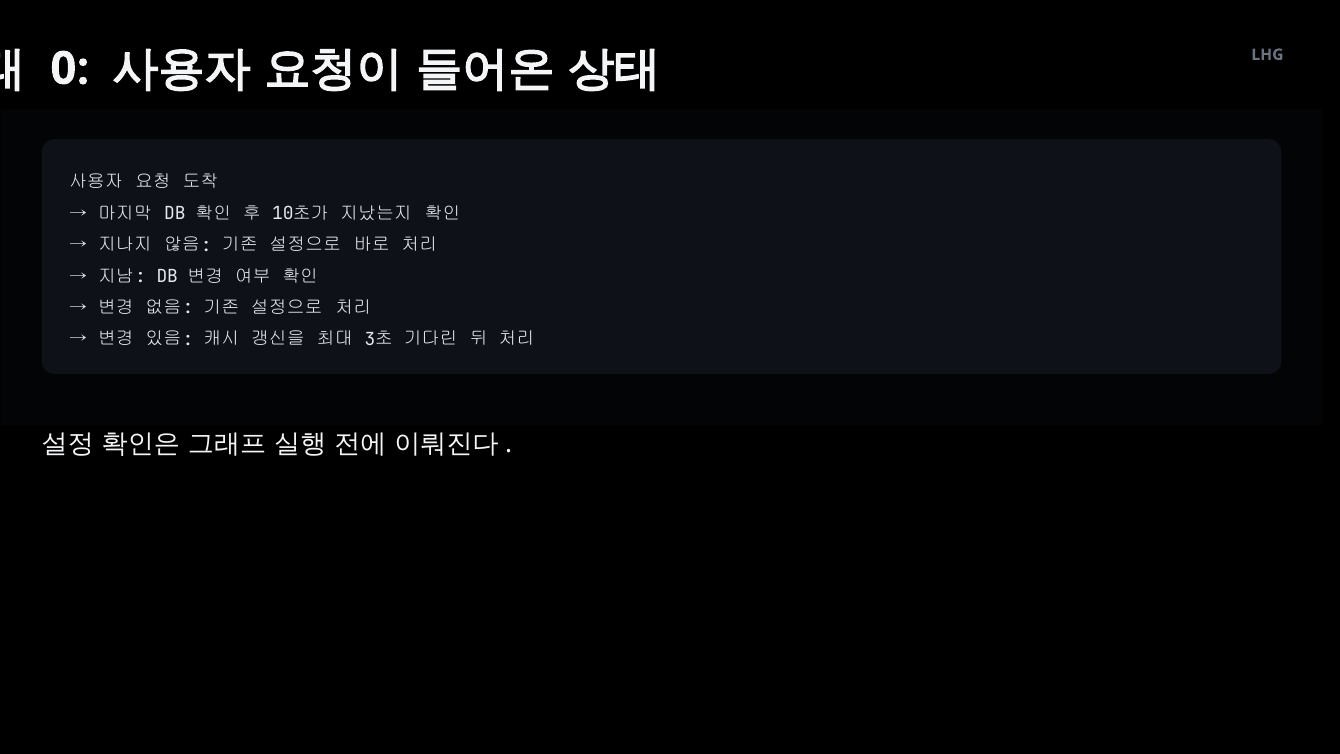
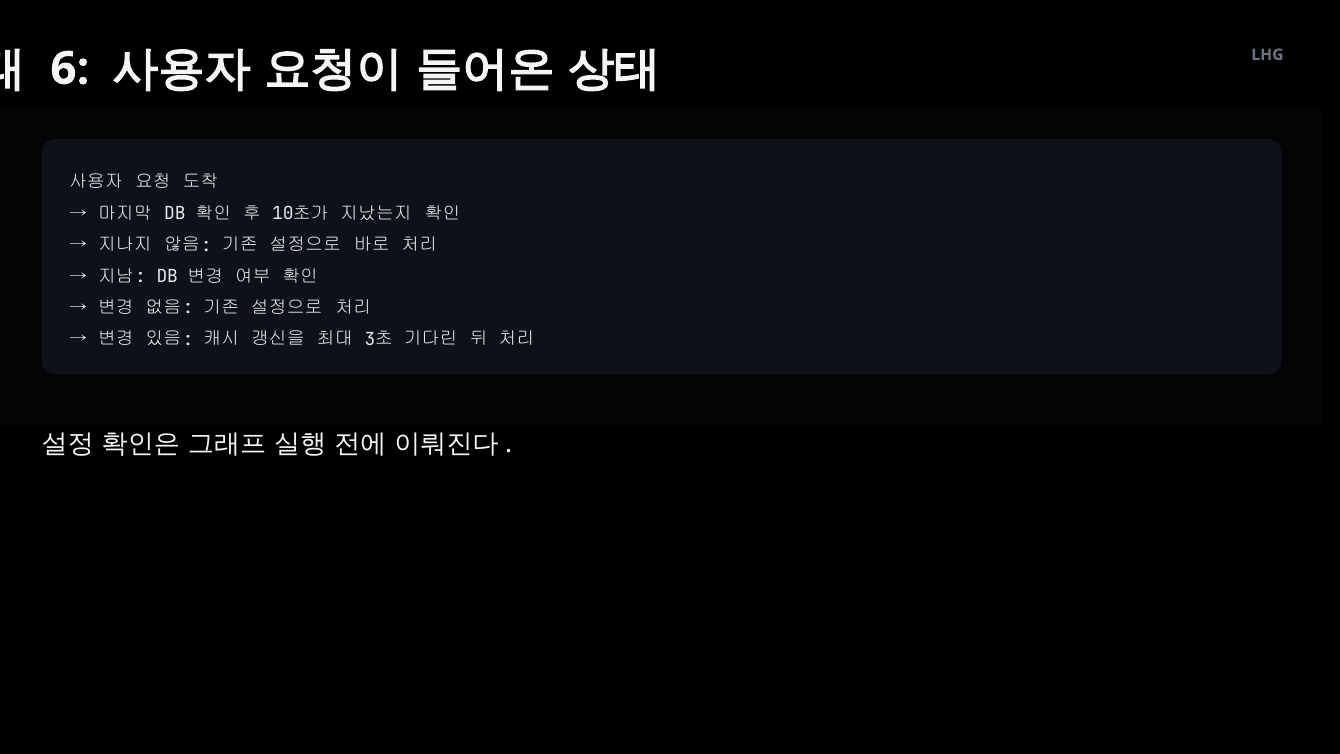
0: 0 -> 6 (70, 69)
